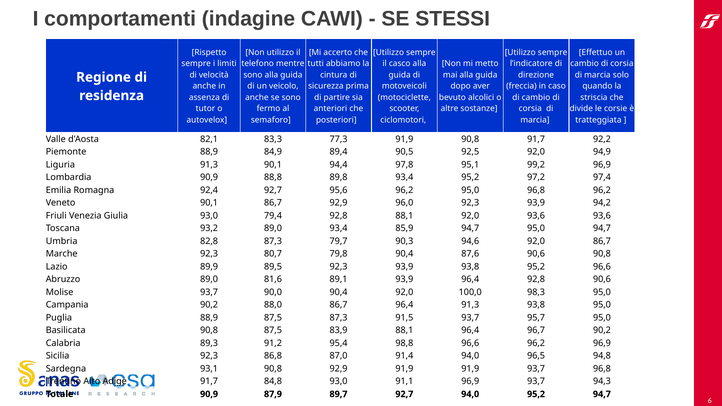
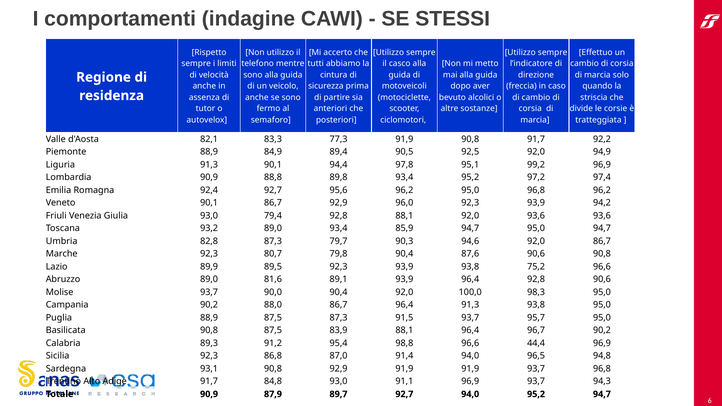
93,8 95,2: 95,2 -> 75,2 (536, 267)
96,6 96,2: 96,2 -> 44,4 (536, 343)
